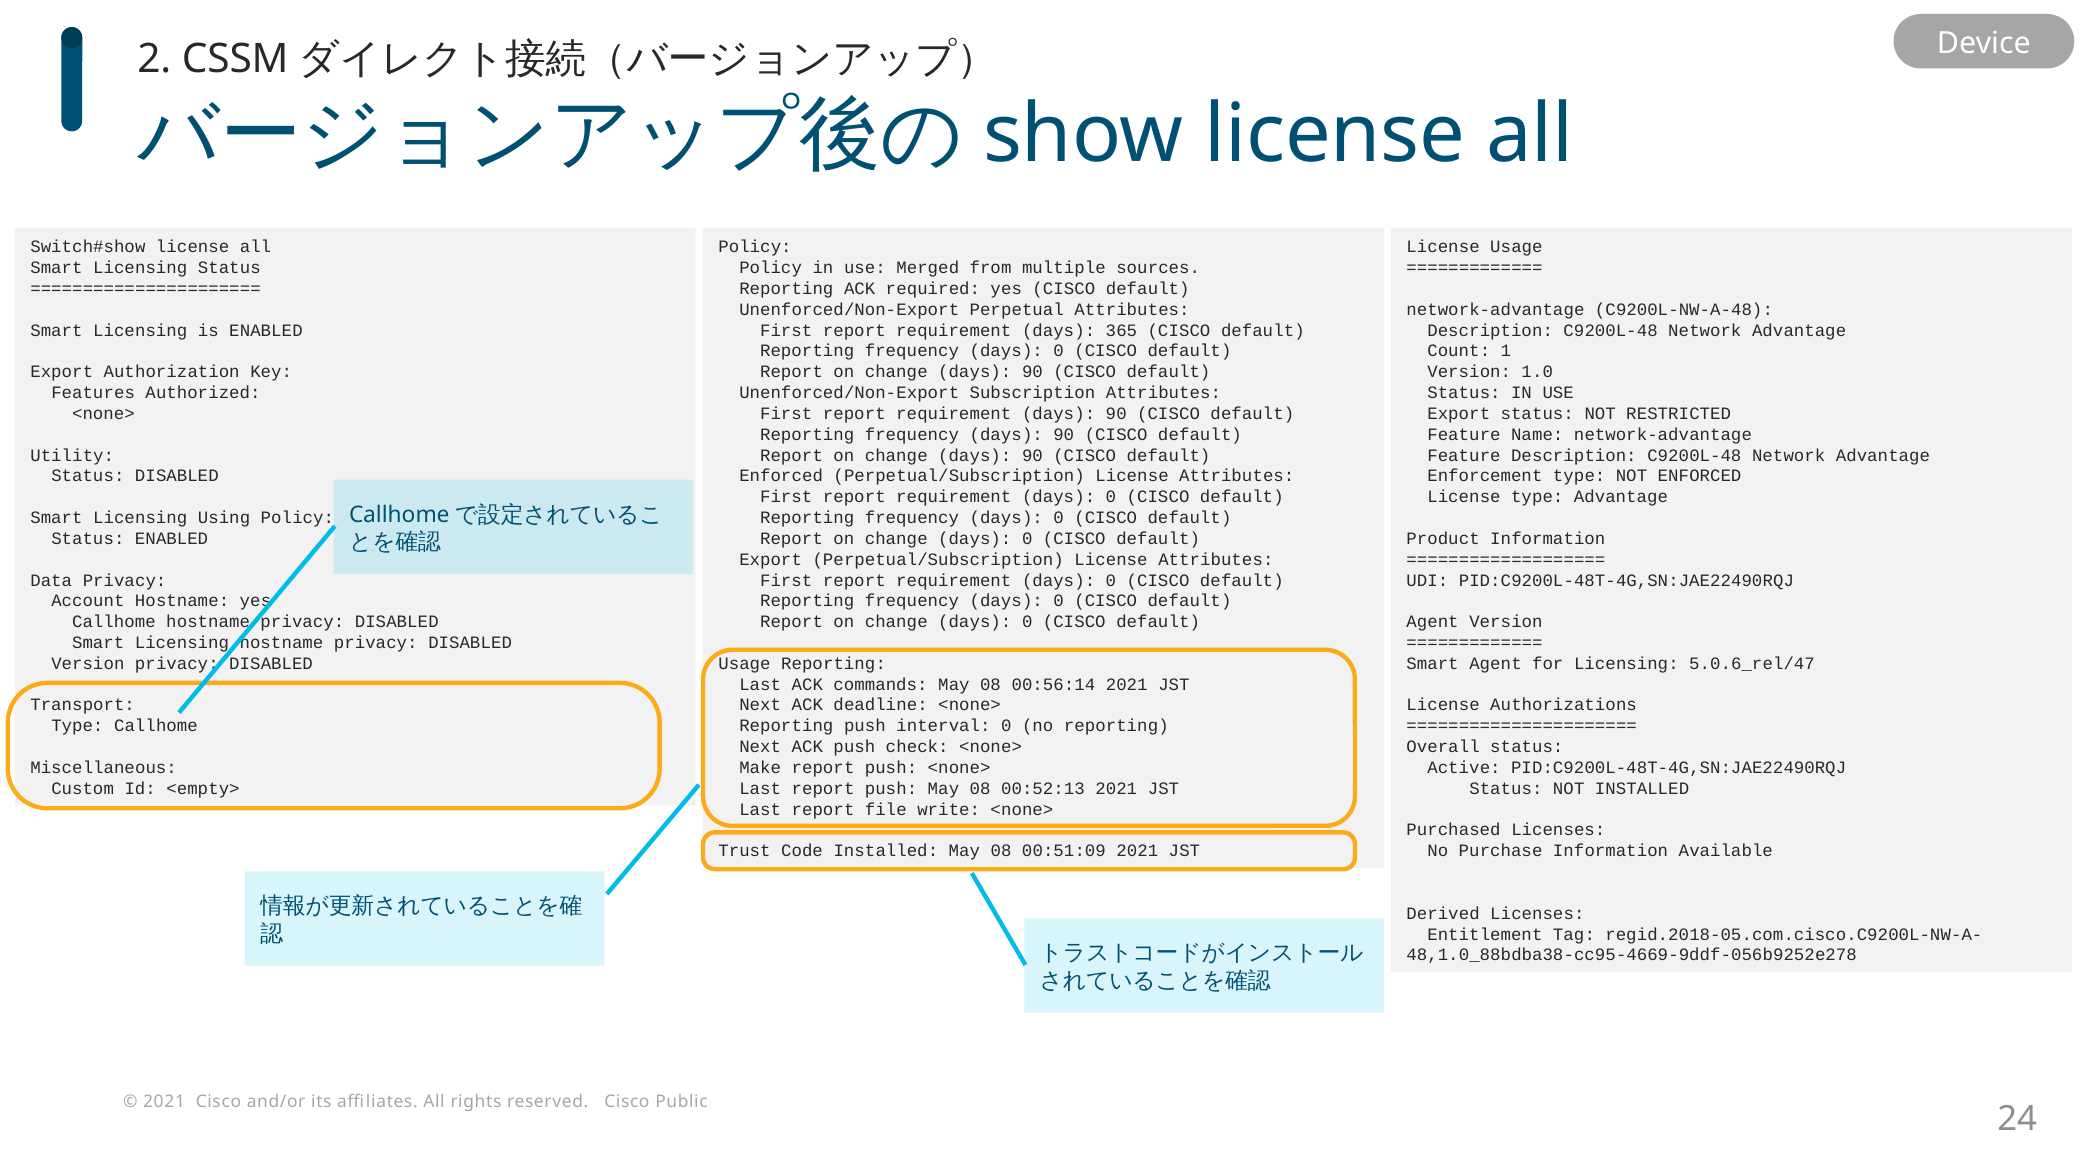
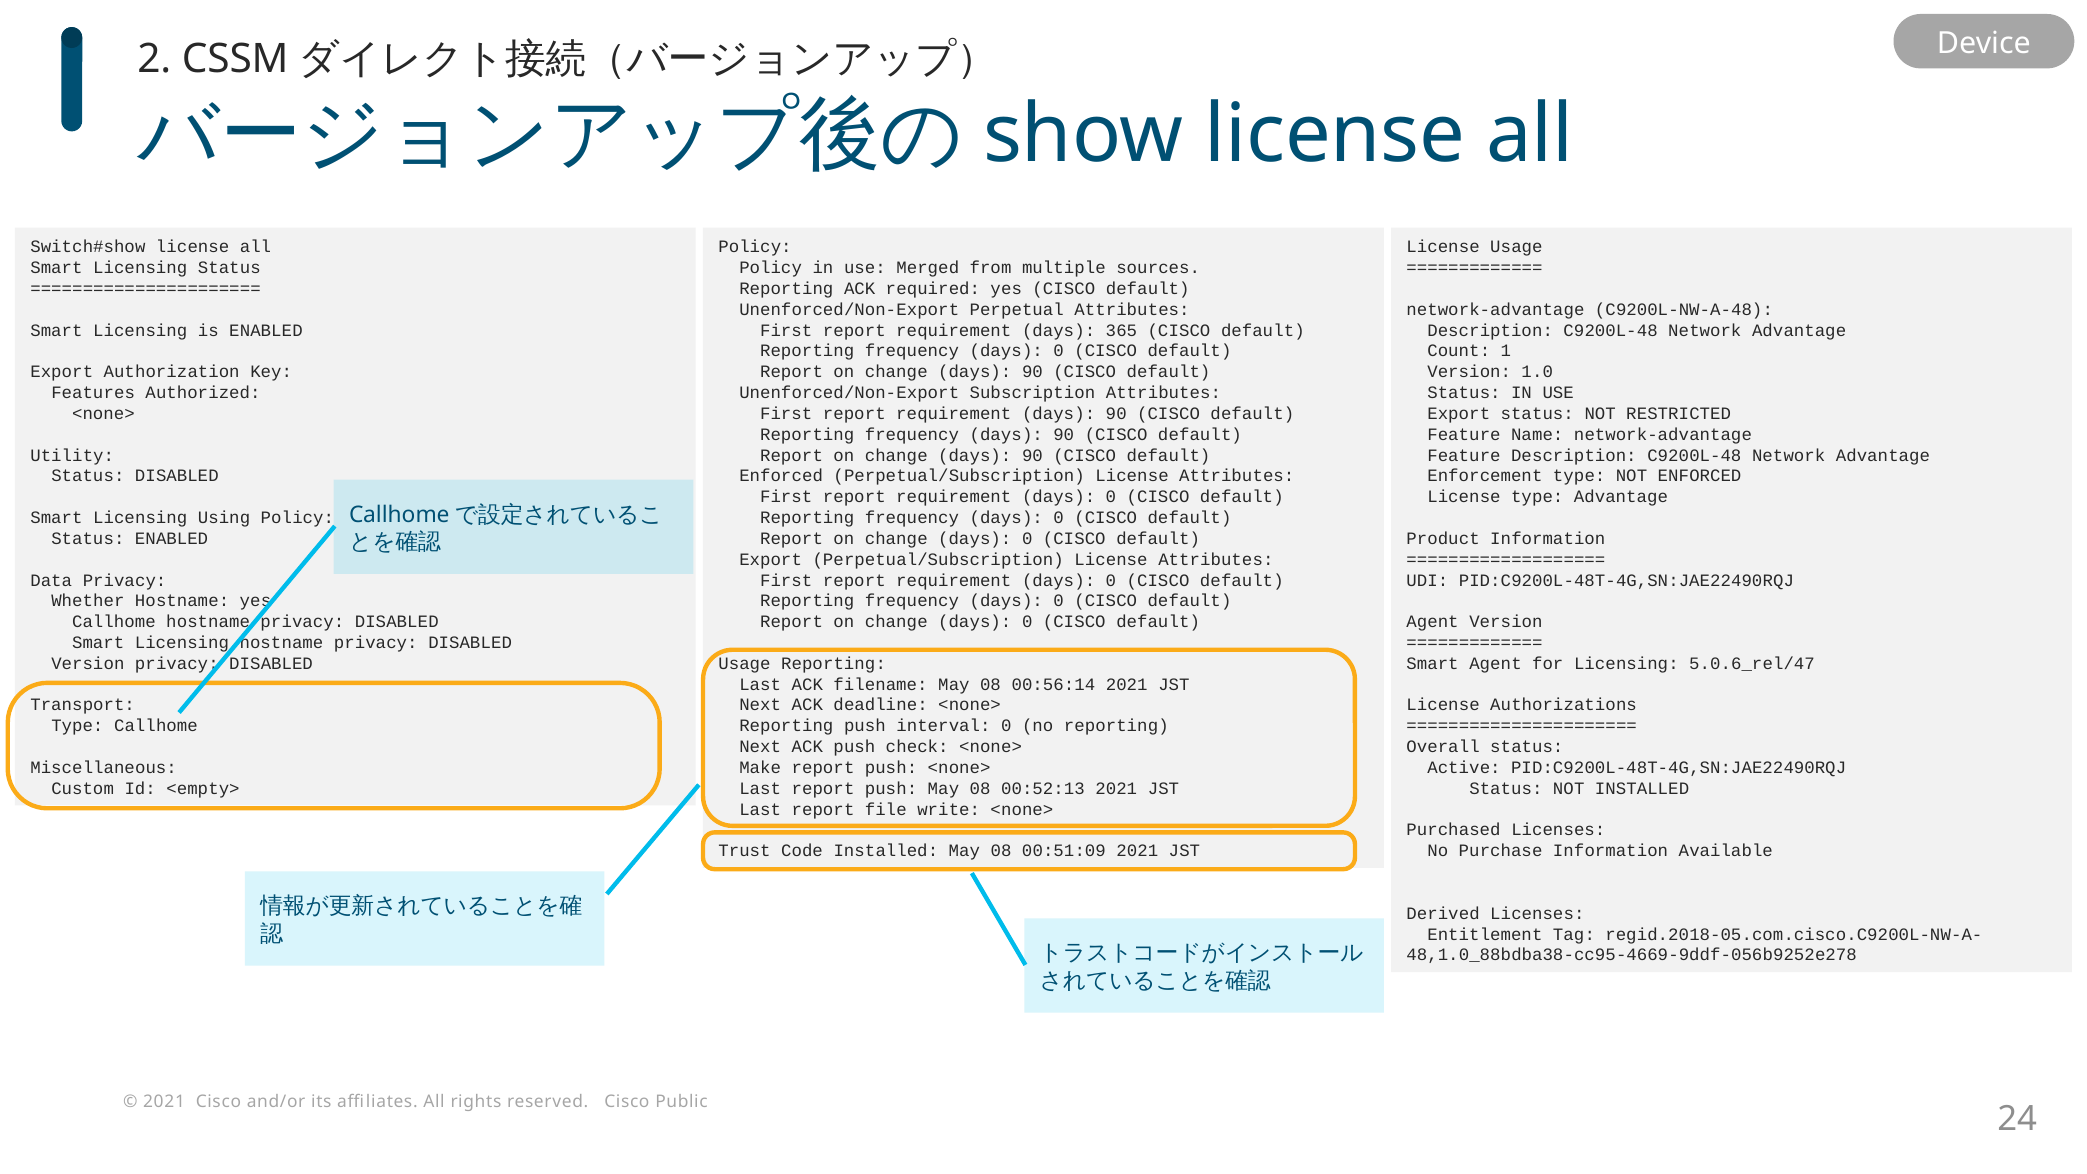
Account: Account -> Whether (88, 601)
commands: commands -> filename (880, 684)
